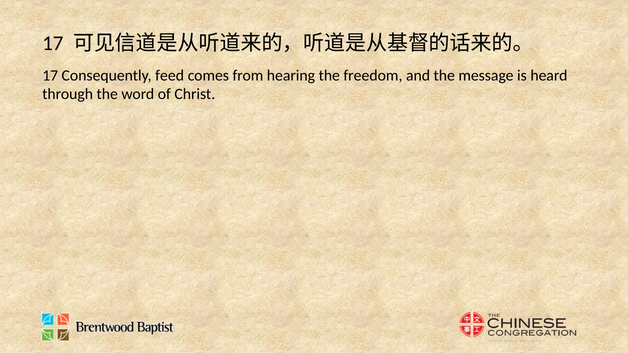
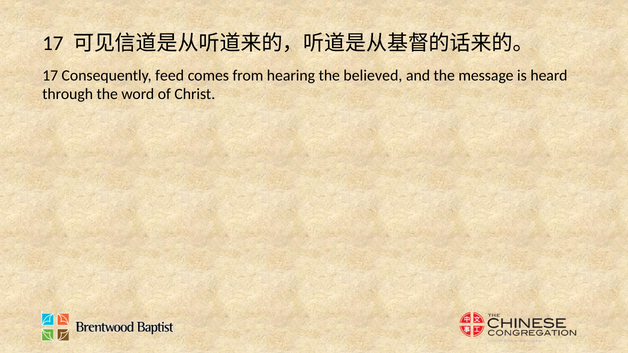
freedom: freedom -> believed (373, 75)
